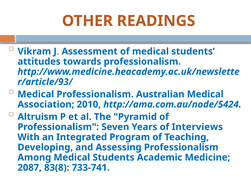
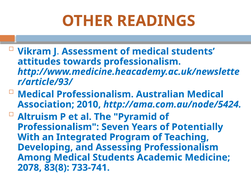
Interviews: Interviews -> Potentially (197, 127)
2087: 2087 -> 2078 (30, 168)
